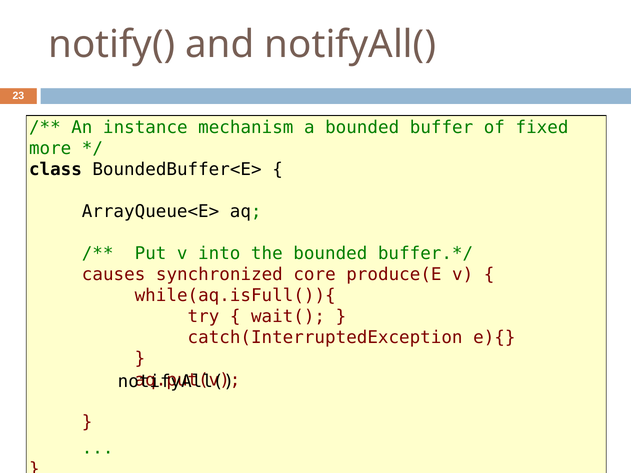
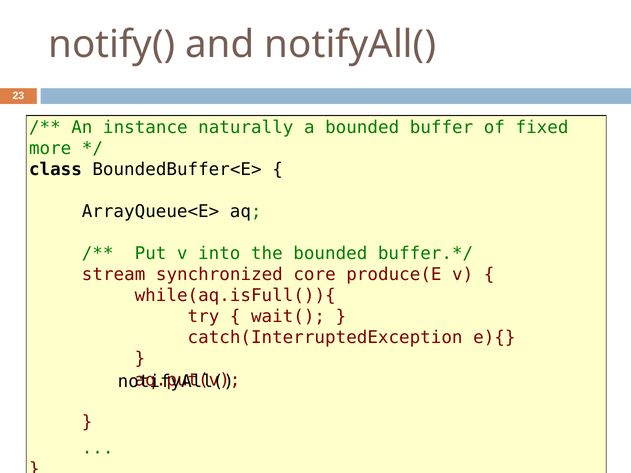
mechanism: mechanism -> naturally (246, 127)
causes: causes -> stream (114, 275)
